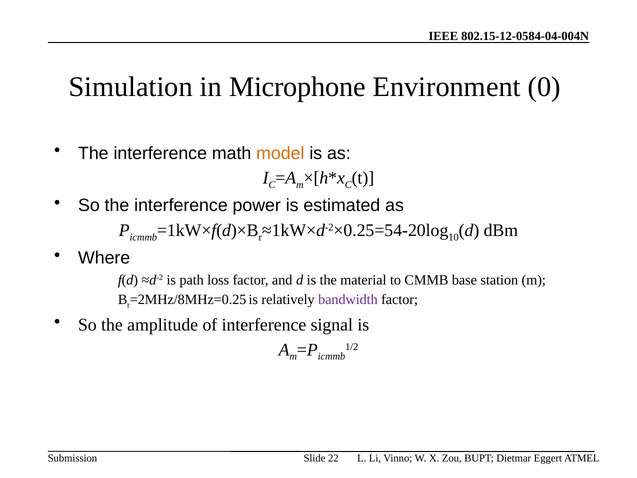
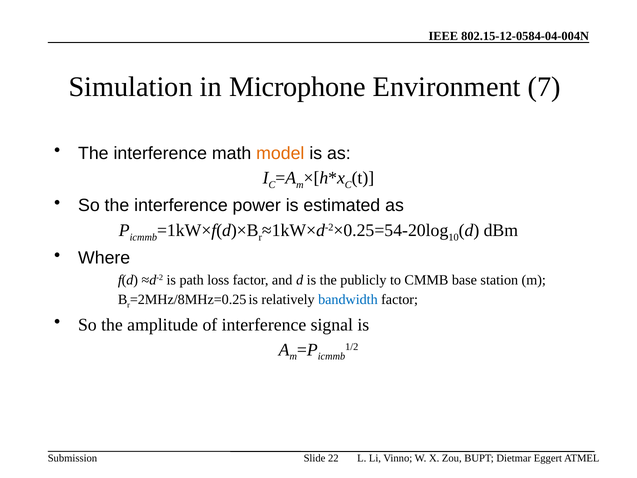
0: 0 -> 7 (544, 87)
material: material -> publicly (363, 280)
bandwidth colour: purple -> blue (348, 300)
